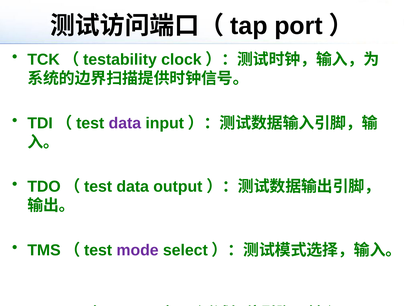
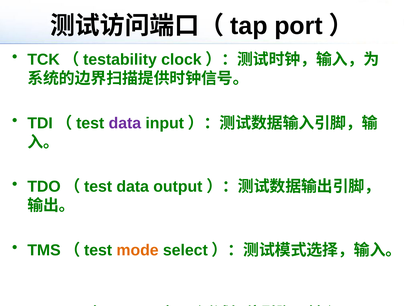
mode colour: purple -> orange (138, 250)
